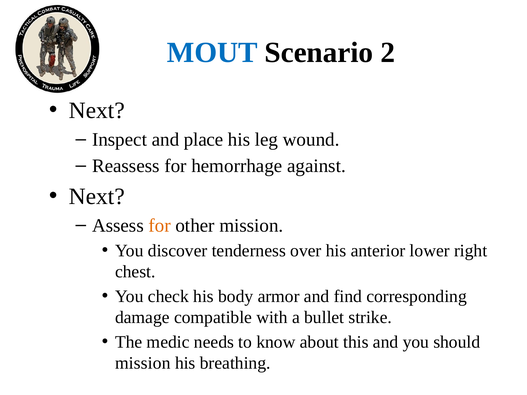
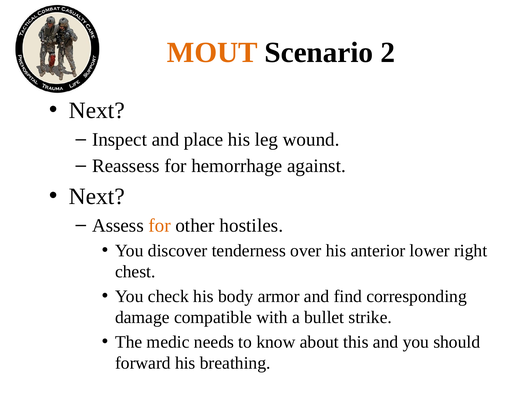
MOUT colour: blue -> orange (212, 53)
other mission: mission -> hostiles (251, 226)
mission: mission -> forward (143, 363)
